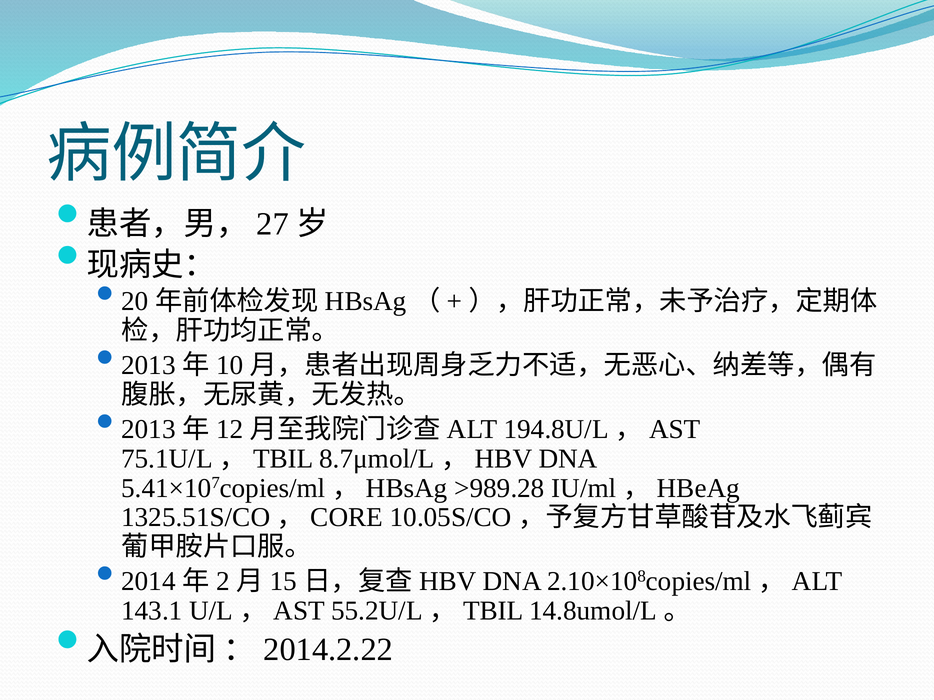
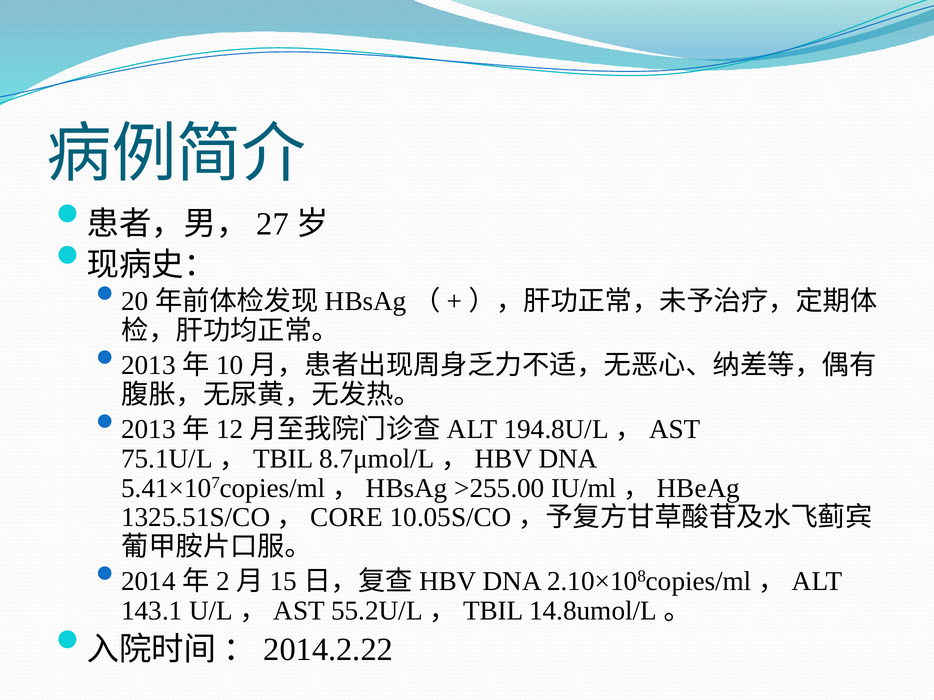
>989.28: >989.28 -> >255.00 (499, 488)
